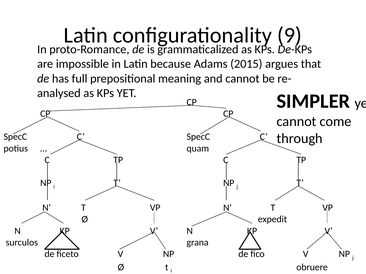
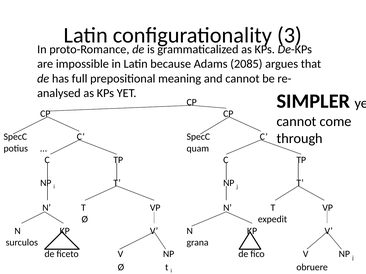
9: 9 -> 3 (290, 35)
2015: 2015 -> 2085 (246, 64)
